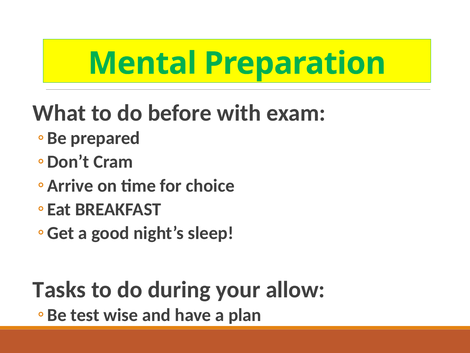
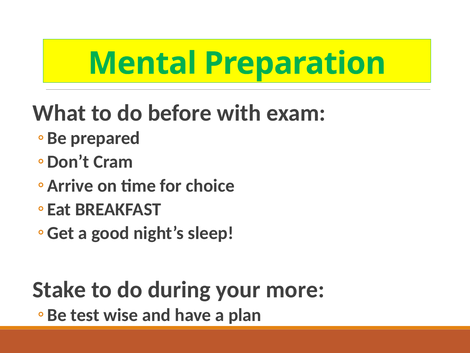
Tasks: Tasks -> Stake (59, 289)
allow: allow -> more (295, 289)
